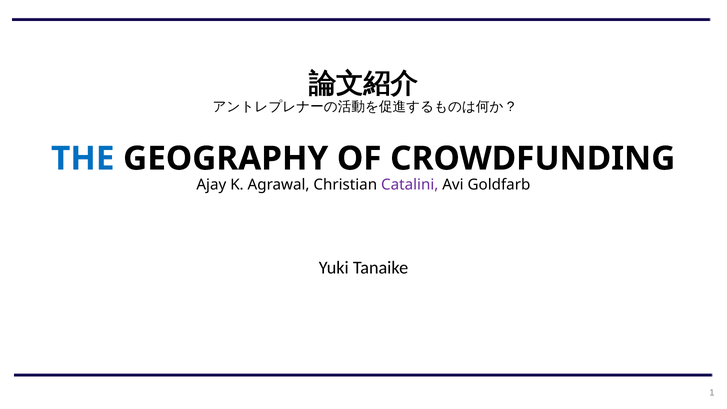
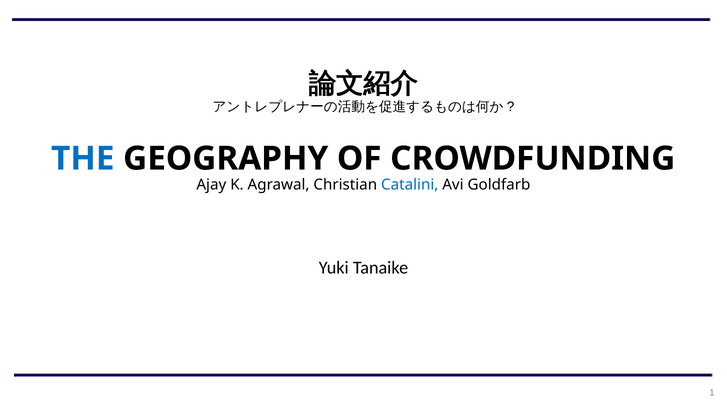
Catalini colour: purple -> blue (410, 185)
